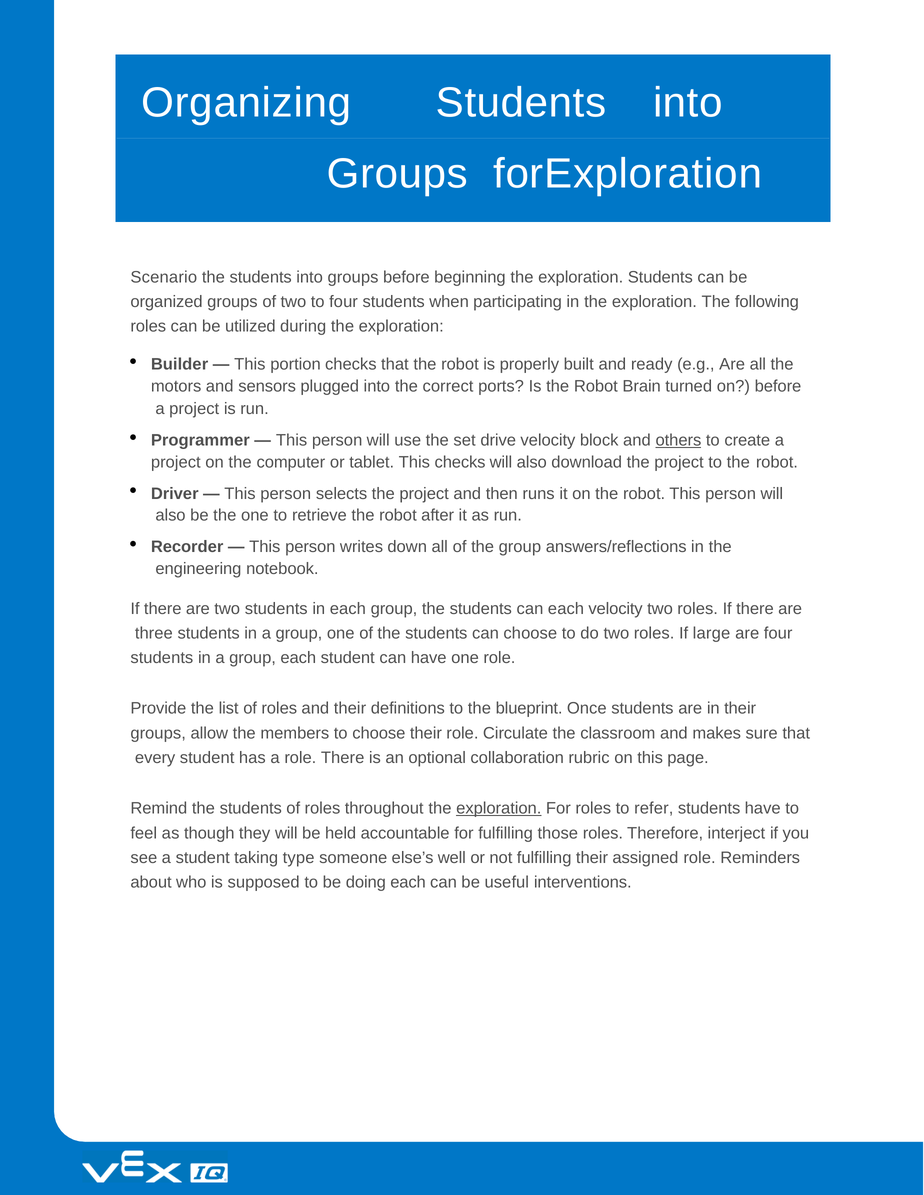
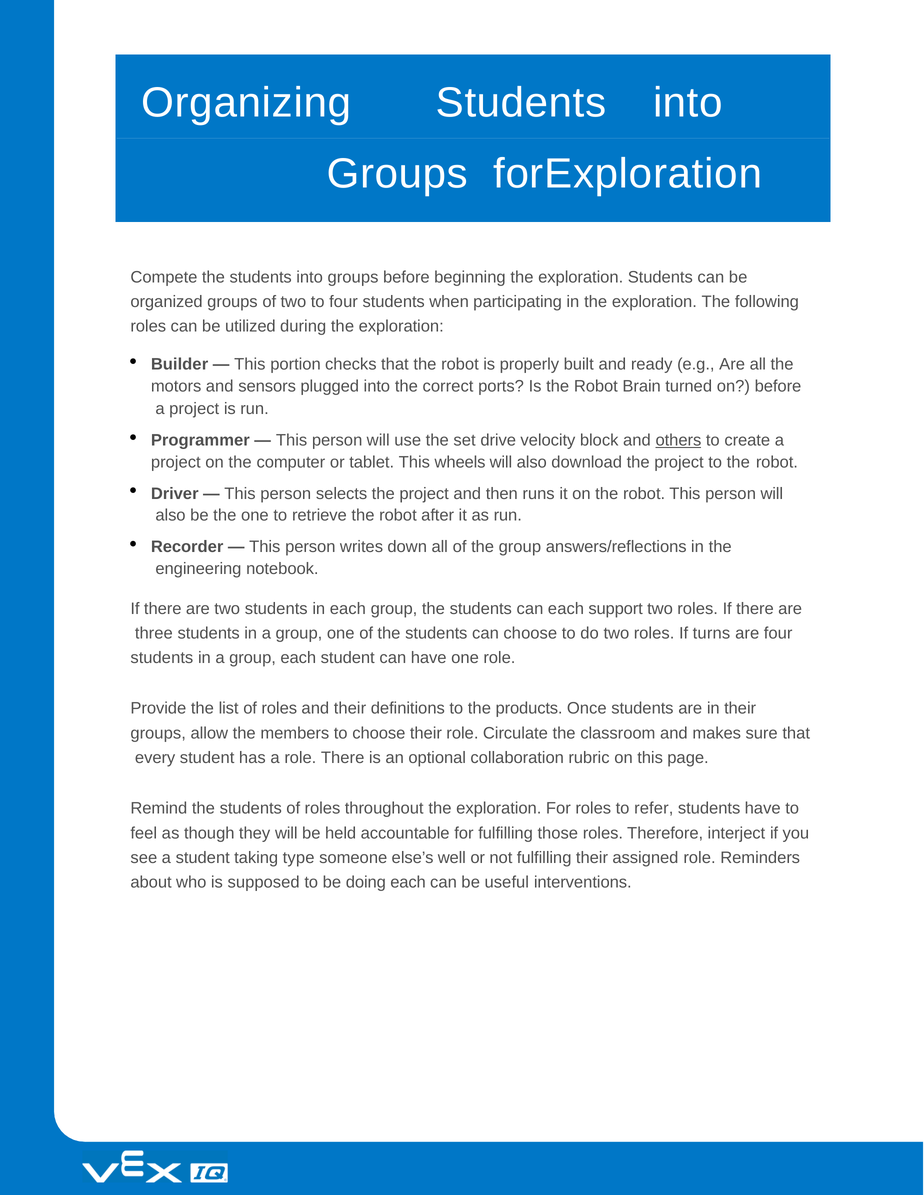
Scenario: Scenario -> Compete (164, 277)
This checks: checks -> wheels (460, 462)
each velocity: velocity -> support (616, 609)
large: large -> turns (712, 634)
blueprint: blueprint -> products (529, 709)
exploration underline: present -> none (499, 809)
